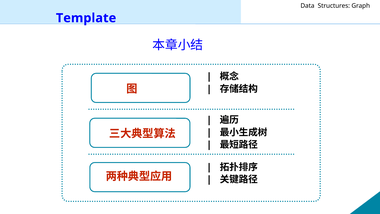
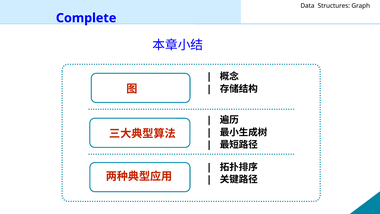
Template: Template -> Complete (86, 18)
